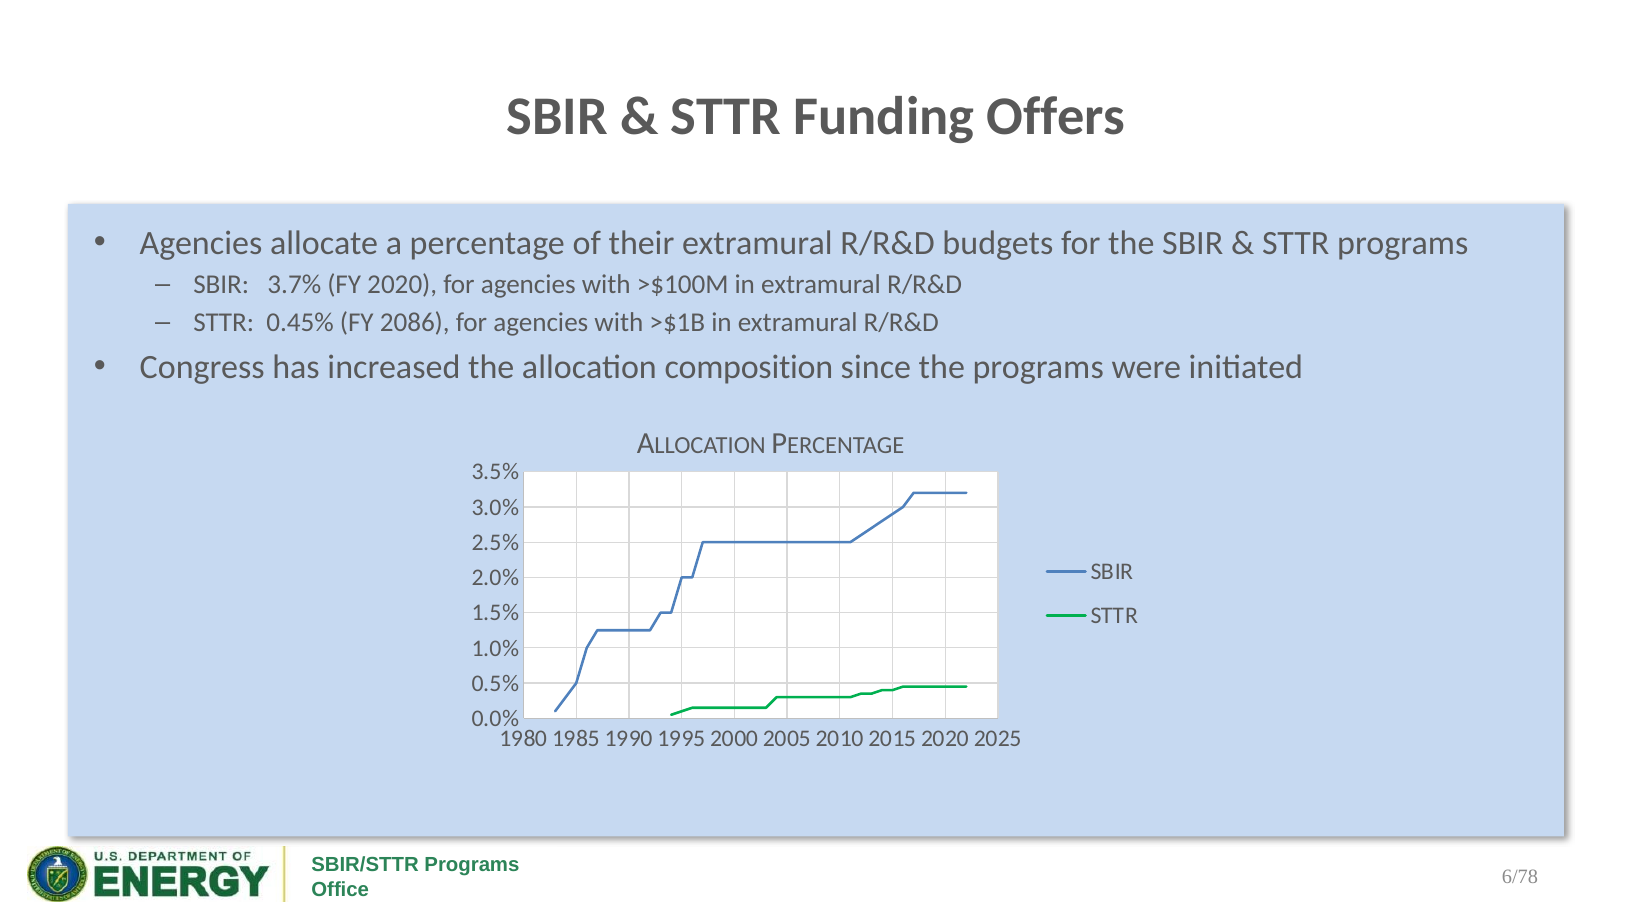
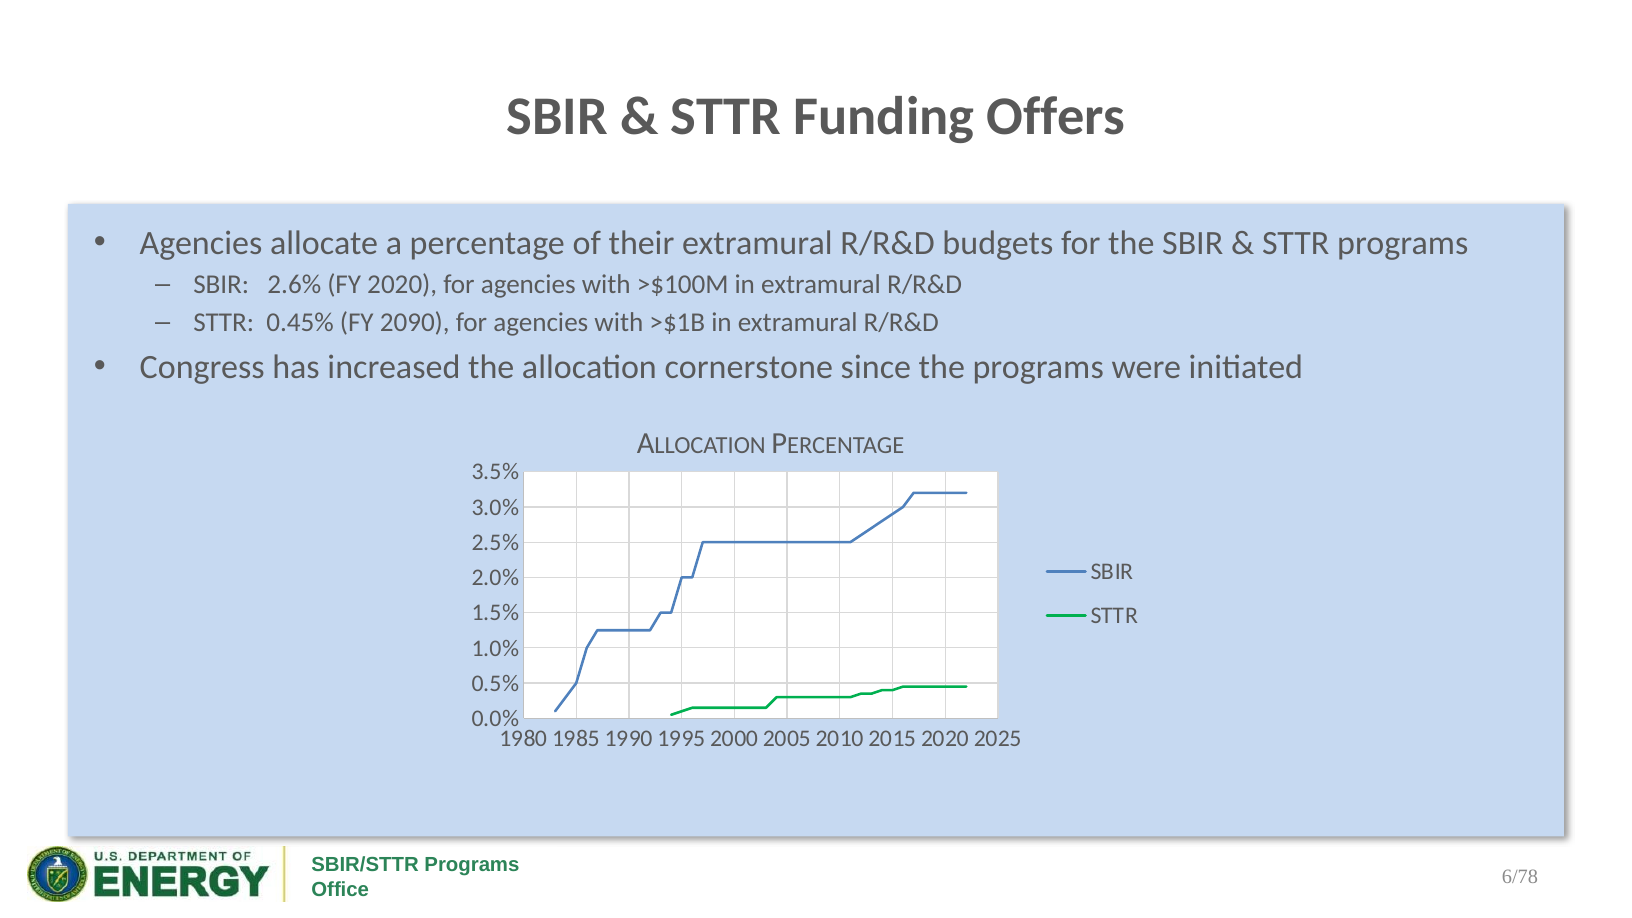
3.7%: 3.7% -> 2.6% (294, 285)
2086: 2086 -> 2090 (415, 323)
composition: composition -> cornerstone (749, 367)
